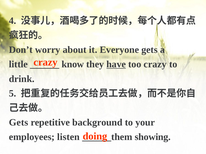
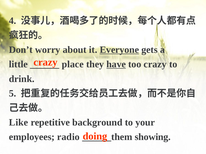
Everyone underline: none -> present (119, 50)
know: know -> place (73, 64)
Gets: Gets -> Like (19, 123)
listen: listen -> radio (68, 137)
